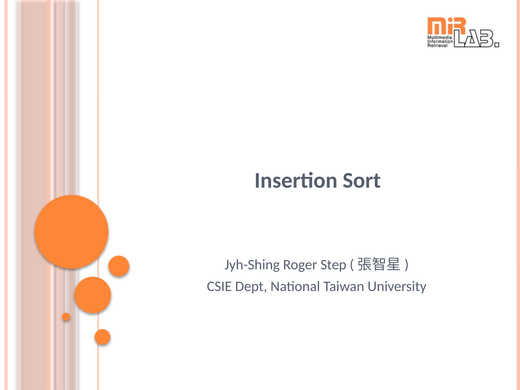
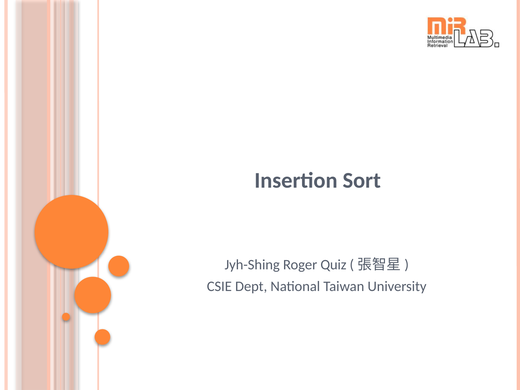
Step: Step -> Quiz (333, 265)
